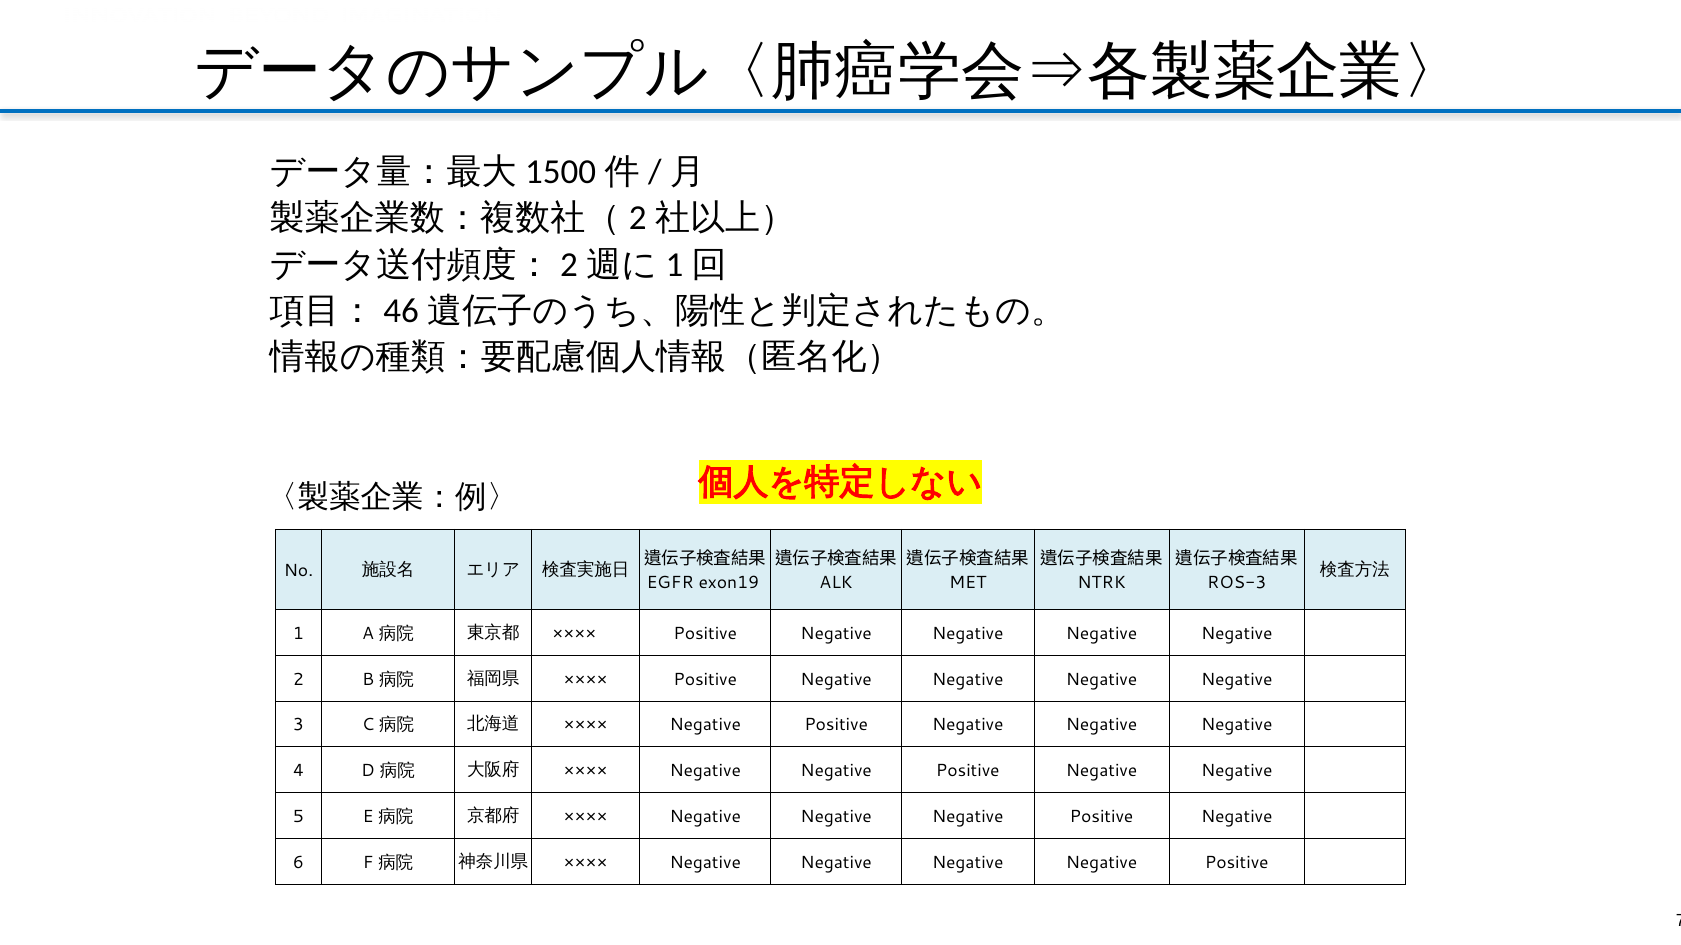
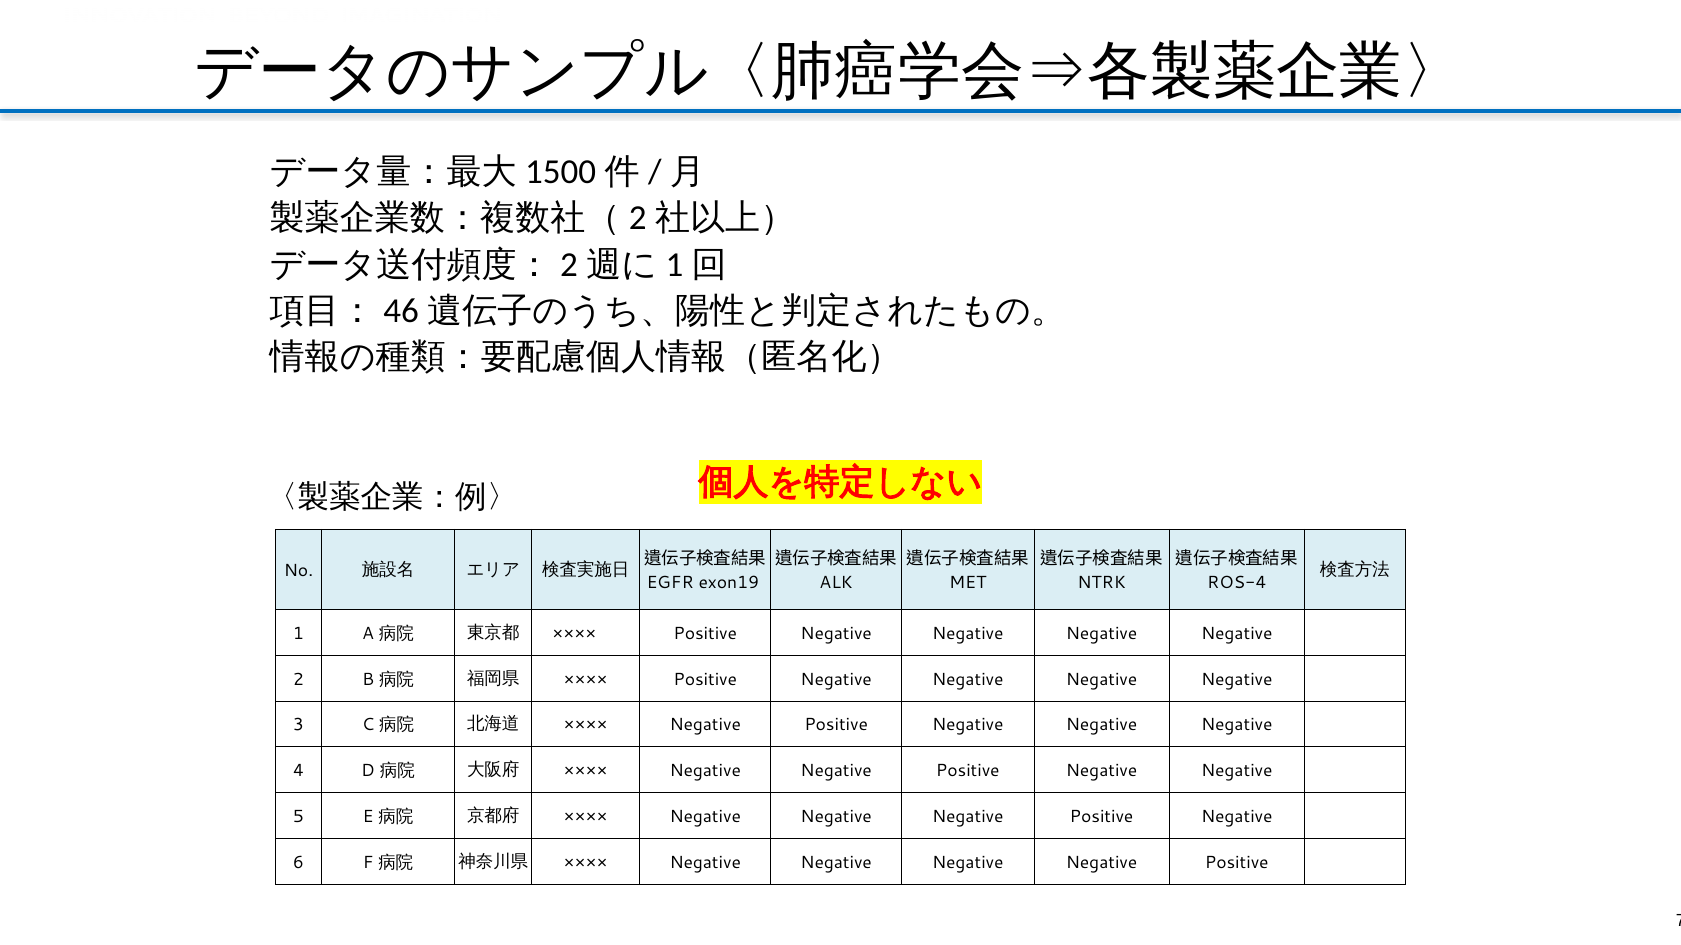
ROS-3: ROS-3 -> ROS-4 (1237, 583)
